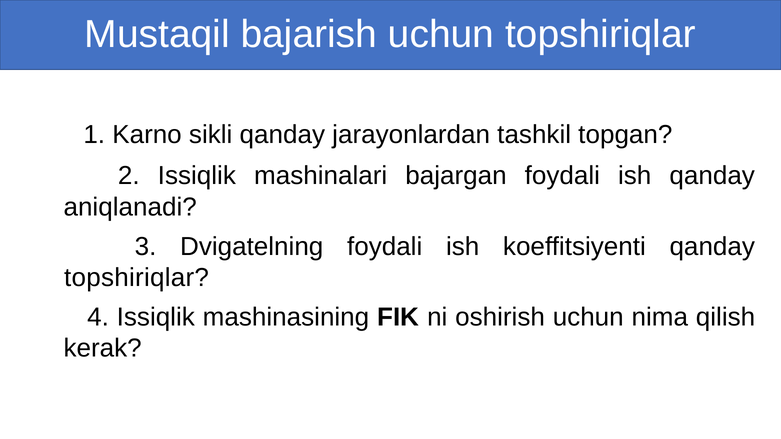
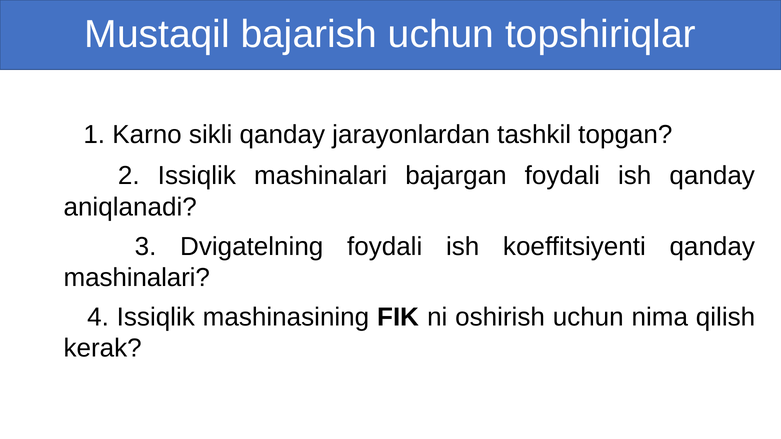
topshiriqlar: topshiriqlar -> mashinalari (137, 278)
